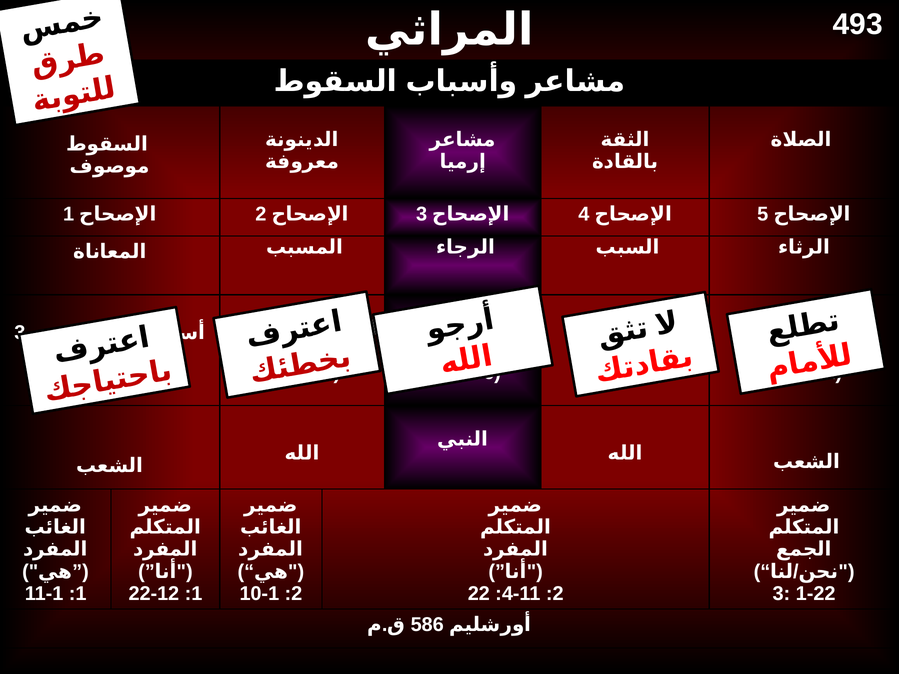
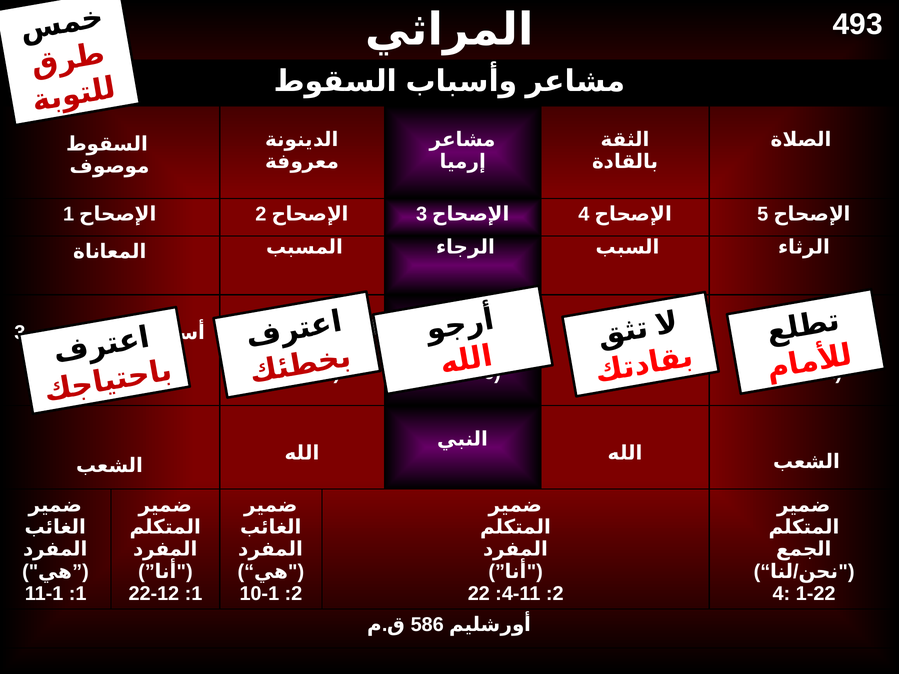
3: 3 -> 4 (781, 594)
